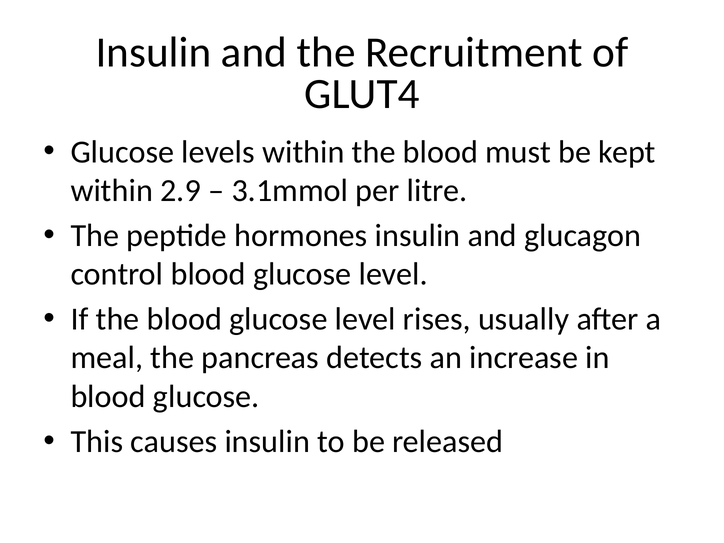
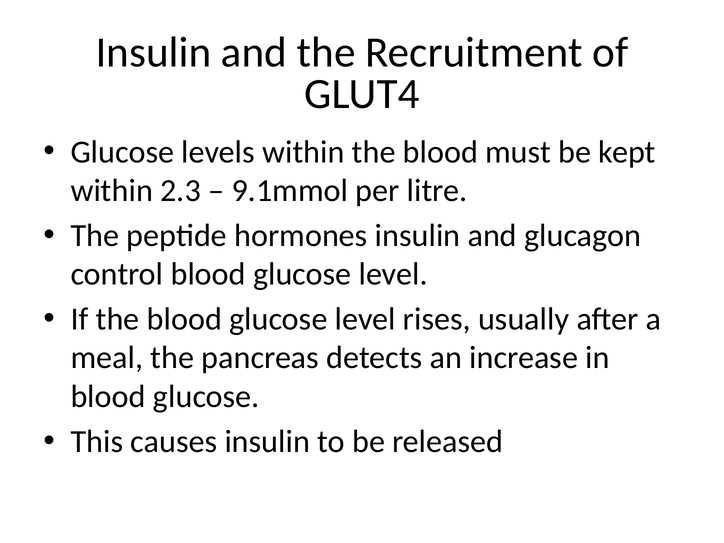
2.9: 2.9 -> 2.3 (181, 191)
3.1mmol: 3.1mmol -> 9.1mmol (290, 191)
